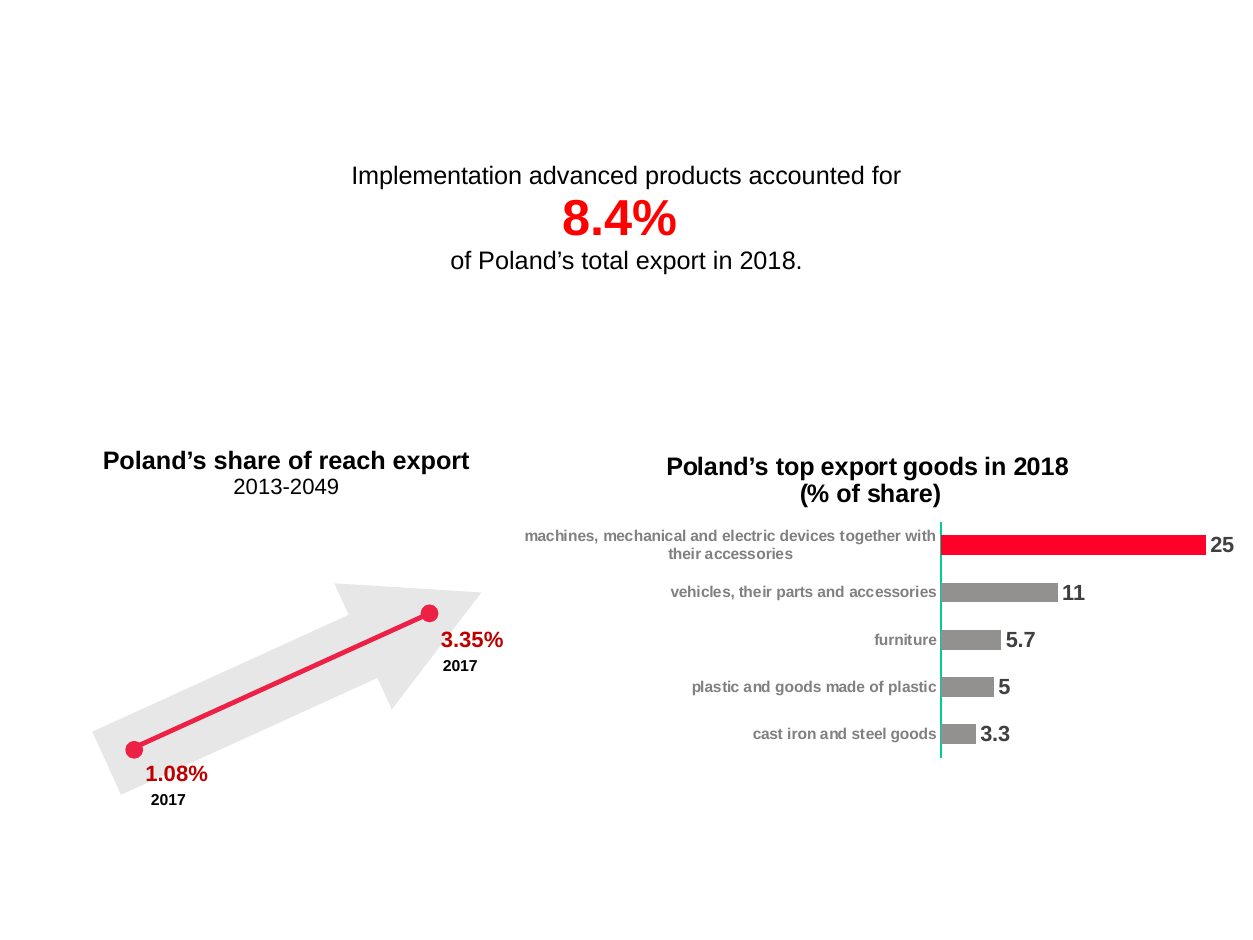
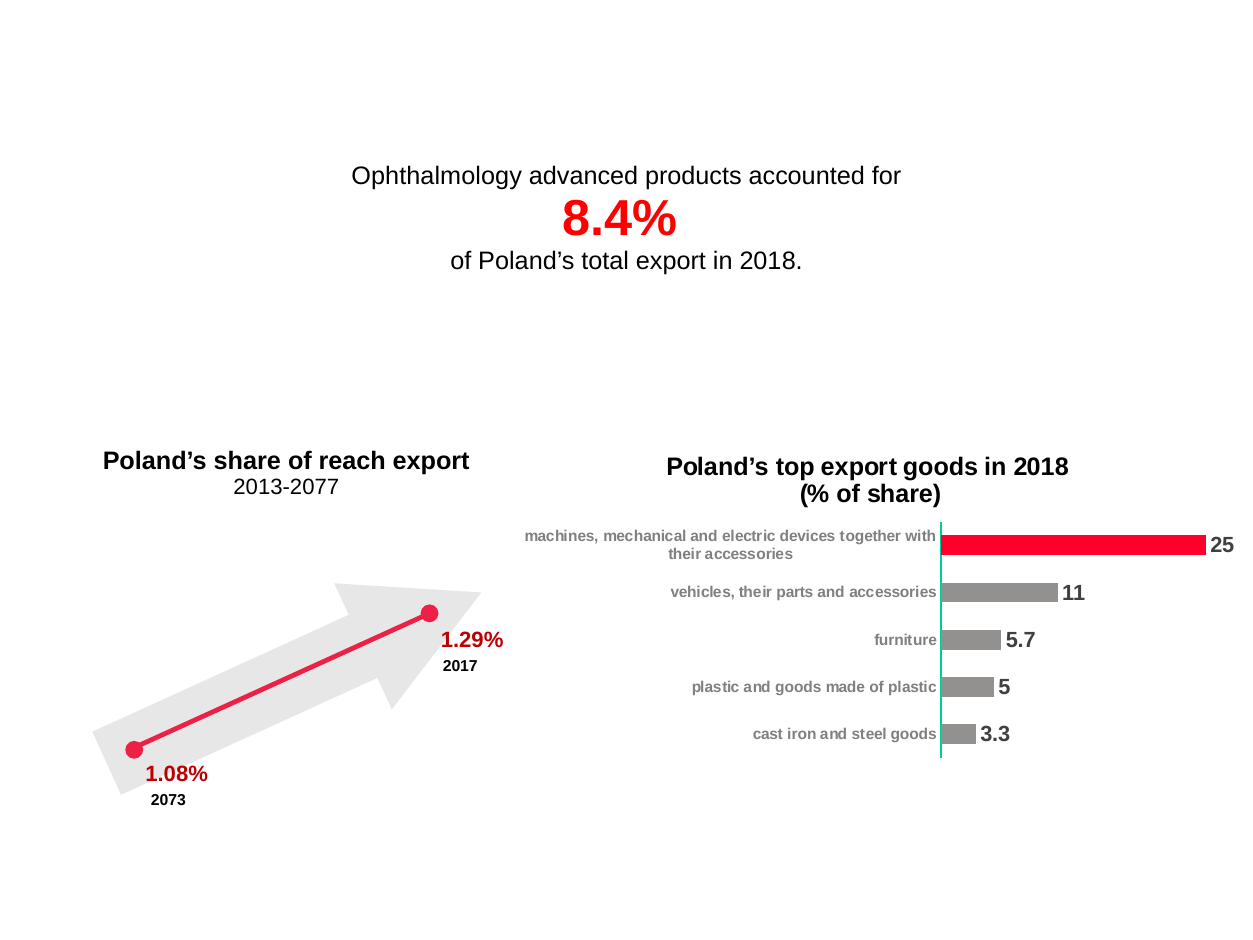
Implementation: Implementation -> Ophthalmology (437, 176)
2013-2049: 2013-2049 -> 2013-2077 (286, 487)
3.35%: 3.35% -> 1.29% (472, 640)
2017: 2017 -> 2073 (168, 800)
